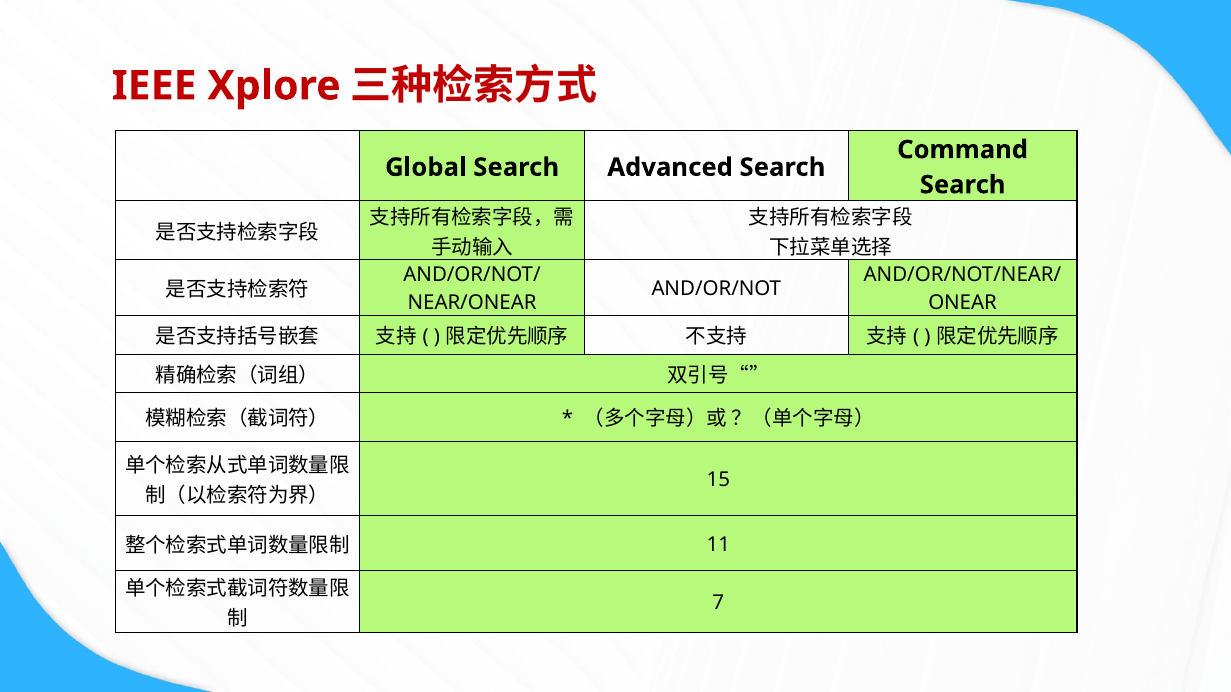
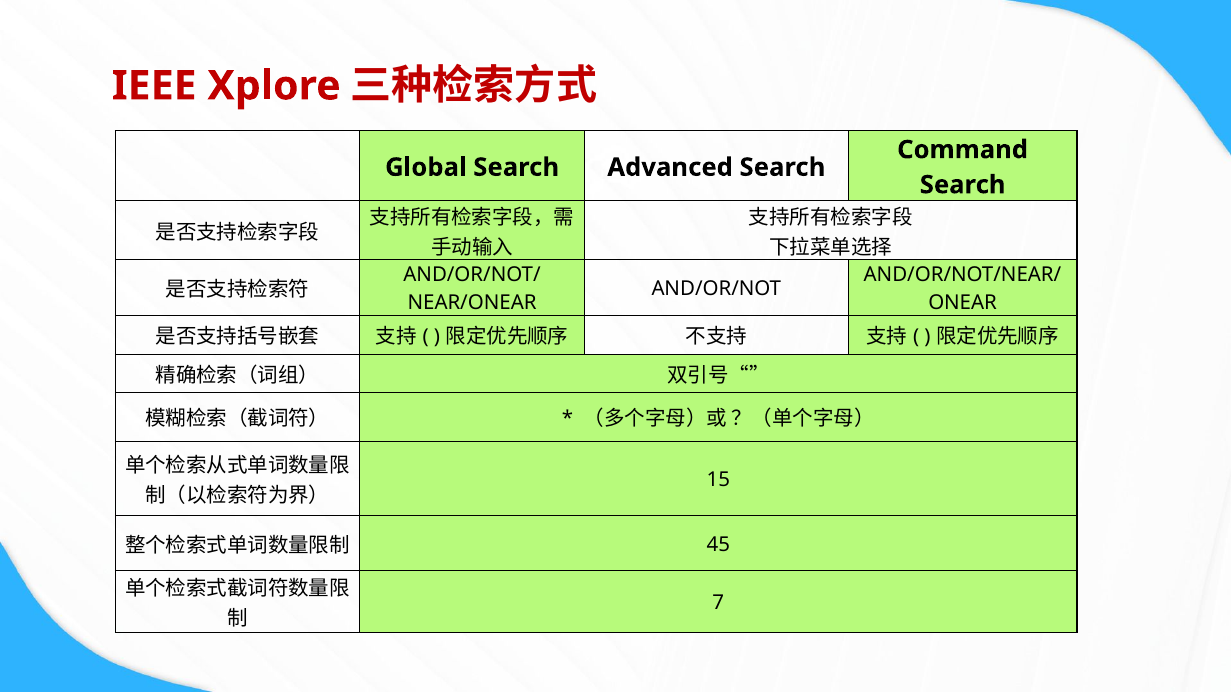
11: 11 -> 45 (718, 545)
